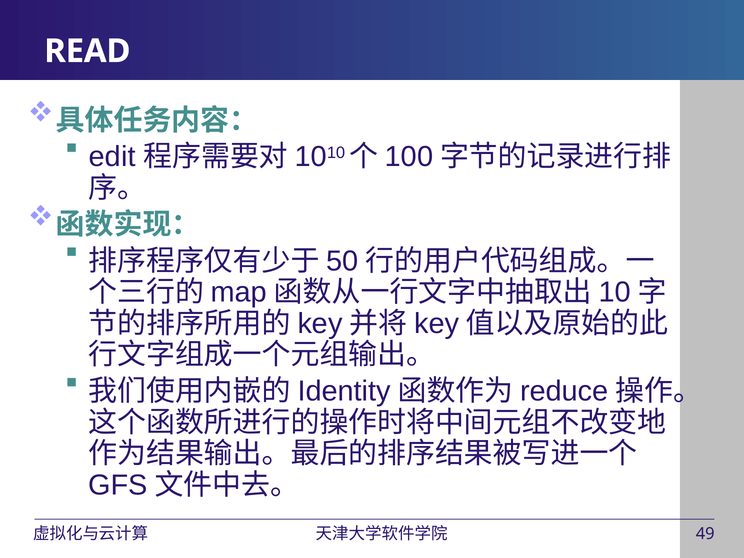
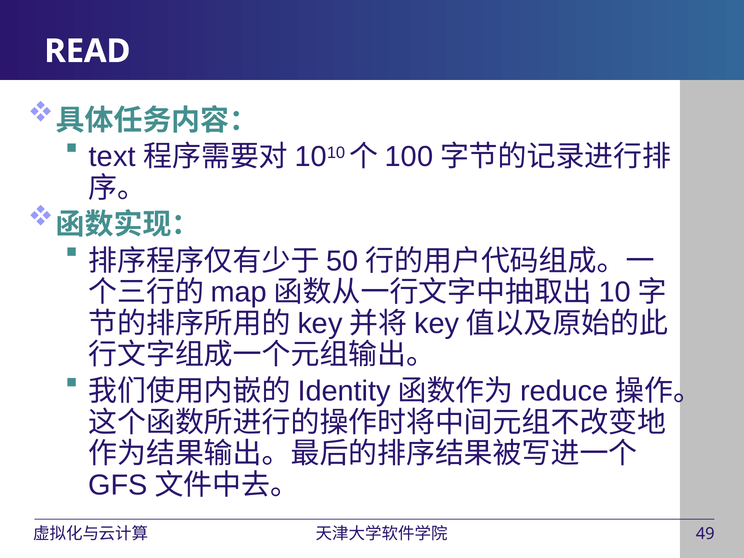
edit: edit -> text (112, 157)
